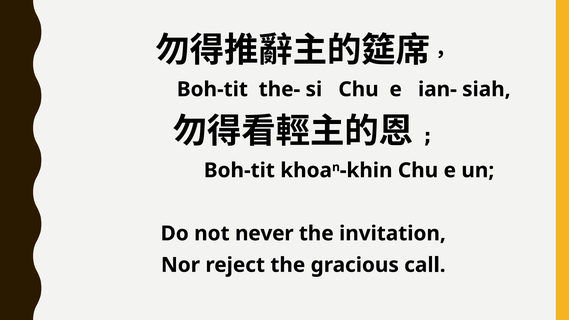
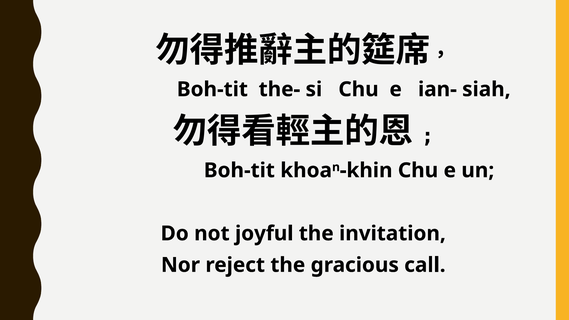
never: never -> joyful (264, 234)
